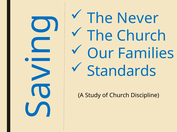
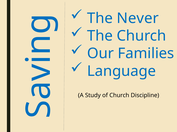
Standards: Standards -> Language (122, 71)
